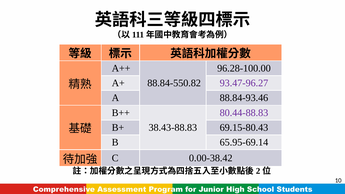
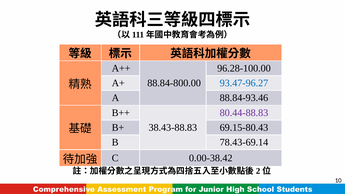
88.84-550.82: 88.84-550.82 -> 88.84-800.00 (174, 83)
93.47-96.27 colour: purple -> blue (244, 83)
65.95-69.14: 65.95-69.14 -> 78.43-69.14 (244, 142)
